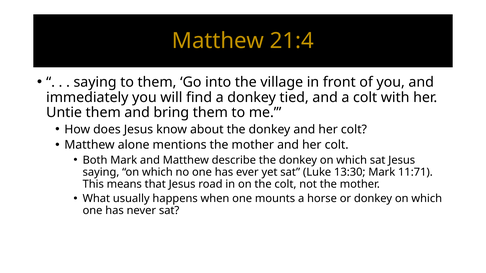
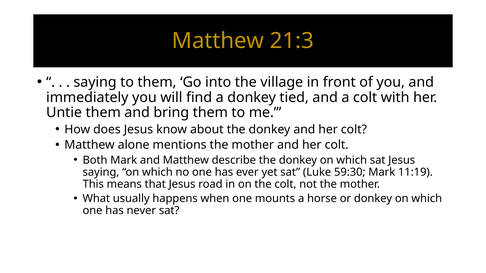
21:4: 21:4 -> 21:3 (292, 41)
13:30: 13:30 -> 59:30 (350, 172)
11:71: 11:71 -> 11:19 (415, 172)
